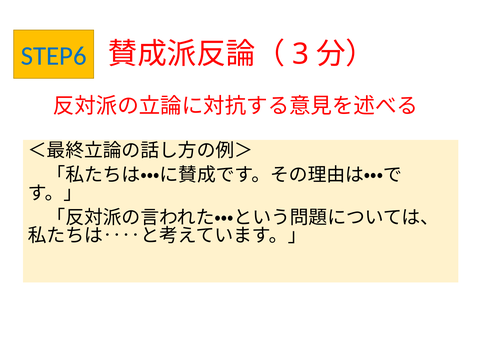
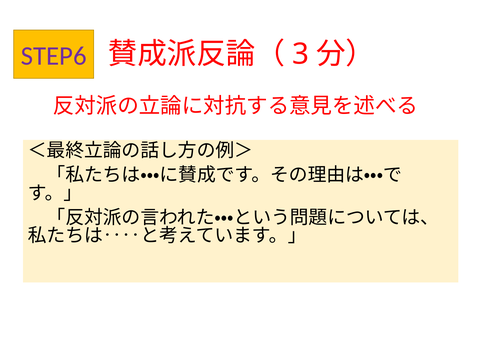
STEP6 colour: blue -> purple (54, 56)
